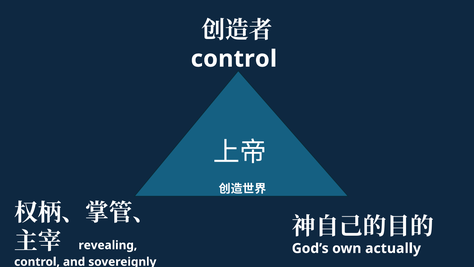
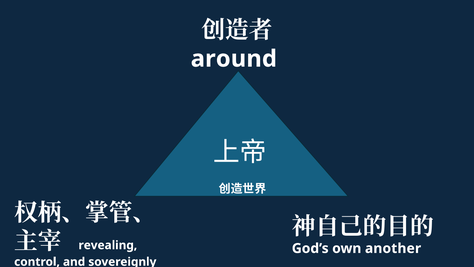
control: control -> around (234, 59)
actually: actually -> another (393, 248)
